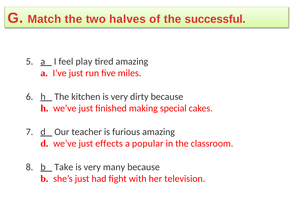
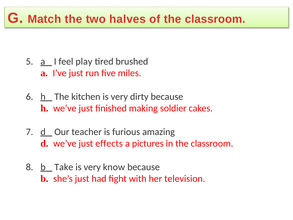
of the successful: successful -> classroom (215, 19)
tired amazing: amazing -> brushed (132, 61)
special: special -> soldier (173, 108)
popular: popular -> pictures (148, 143)
many: many -> know (114, 167)
